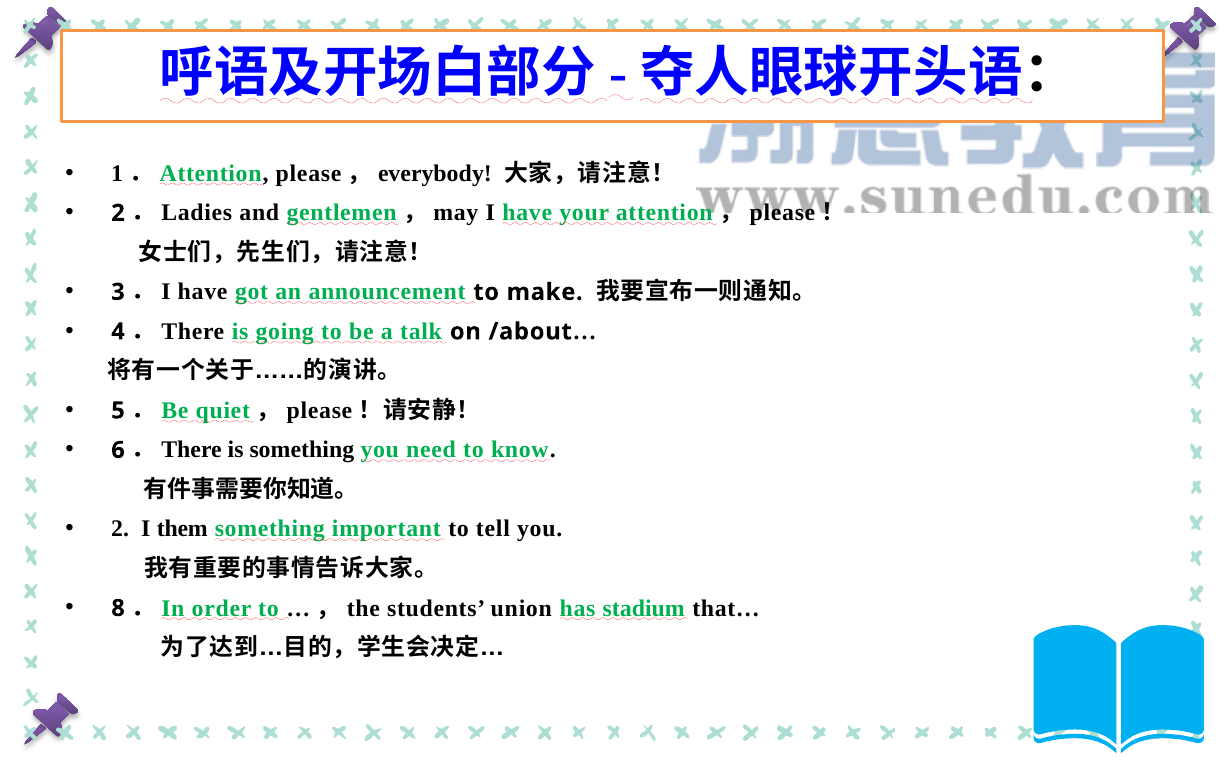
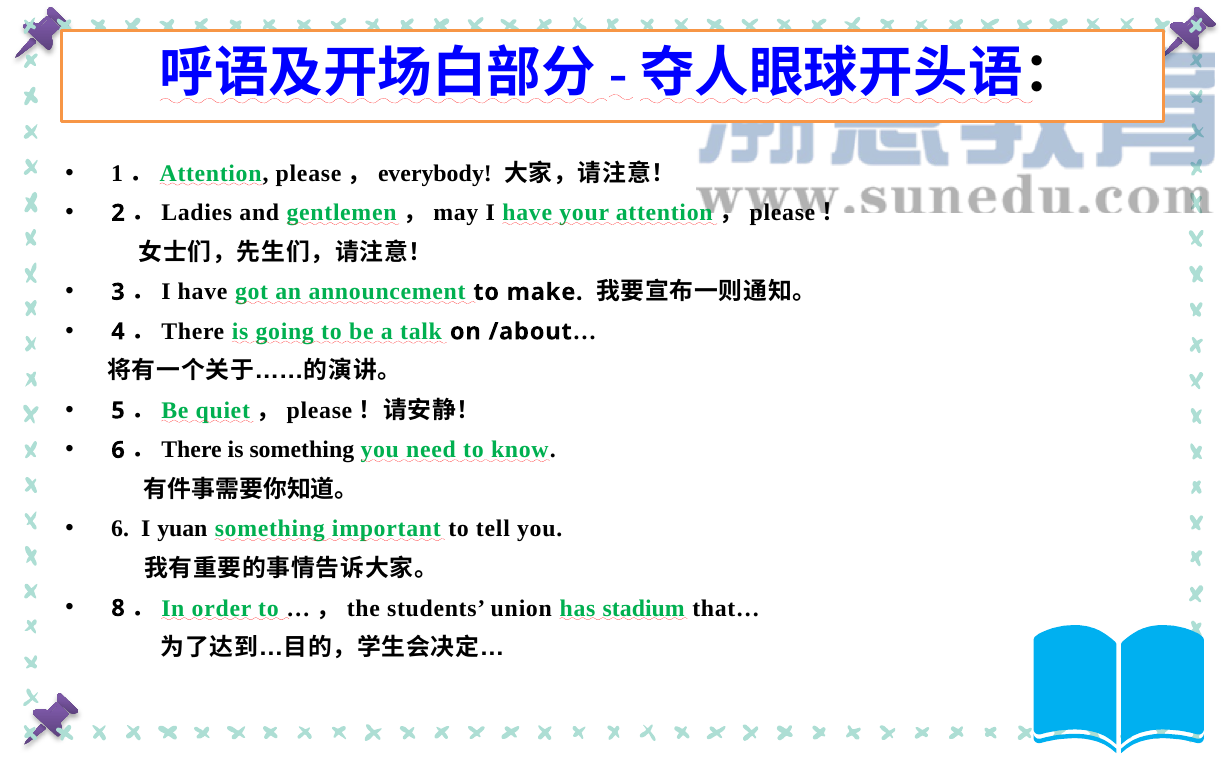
2: 2 -> 6 (120, 529)
them: them -> yuan (182, 529)
